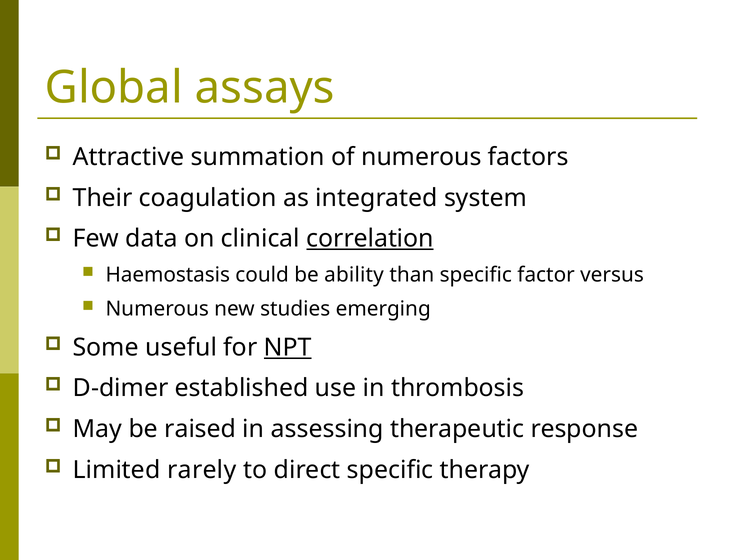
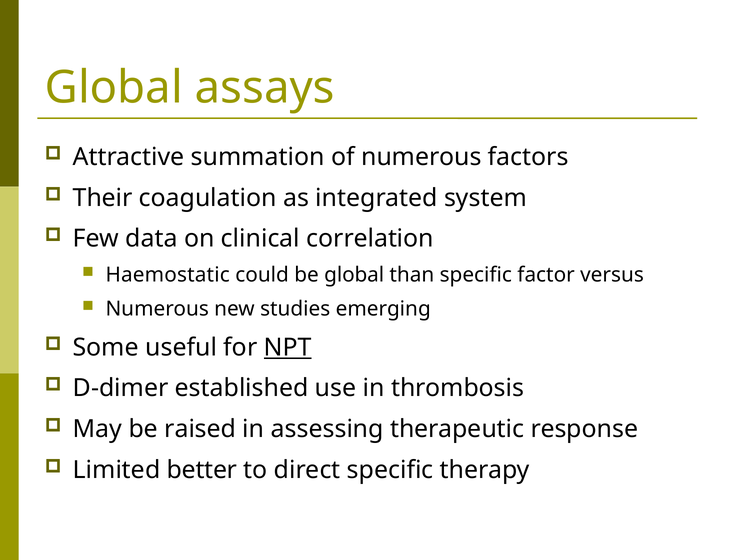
correlation underline: present -> none (370, 239)
Haemostasis: Haemostasis -> Haemostatic (168, 275)
be ability: ability -> global (354, 275)
rarely: rarely -> better (202, 470)
